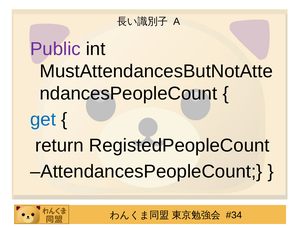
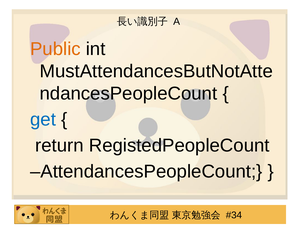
Public colour: purple -> orange (55, 49)
